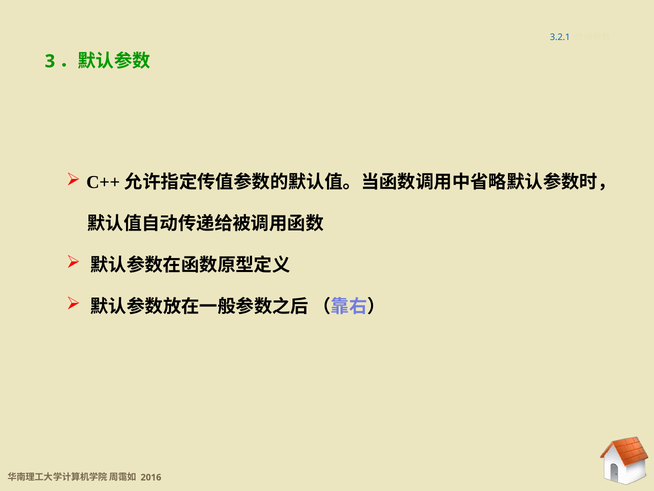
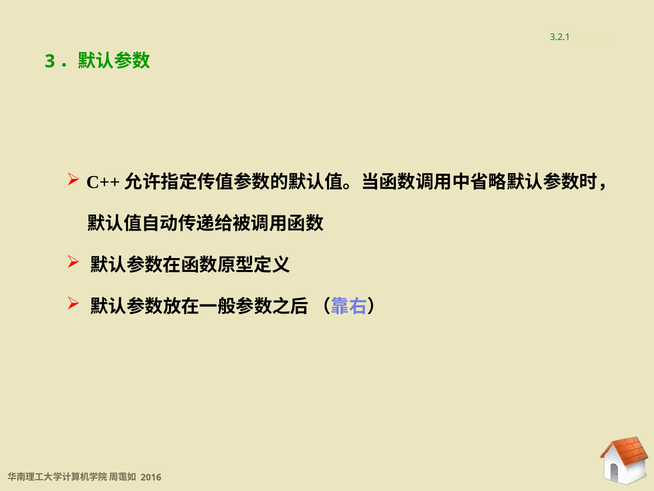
3.2.1 colour: blue -> green (560, 37)
